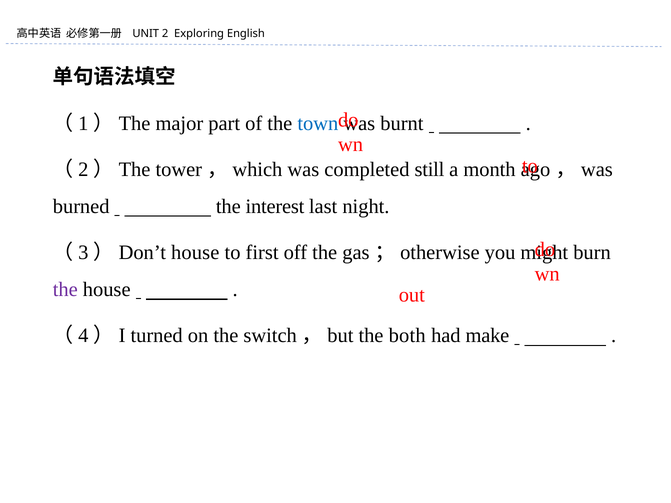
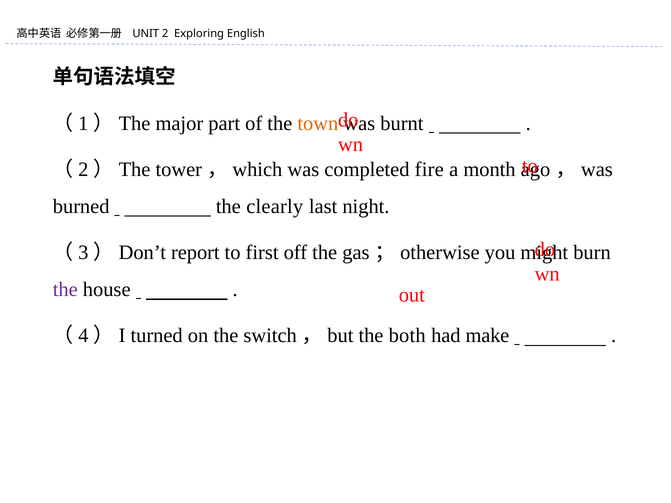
town colour: blue -> orange (318, 123)
still: still -> fire (429, 170)
interest: interest -> clearly (275, 206)
（3）Don’t house: house -> report (195, 253)
